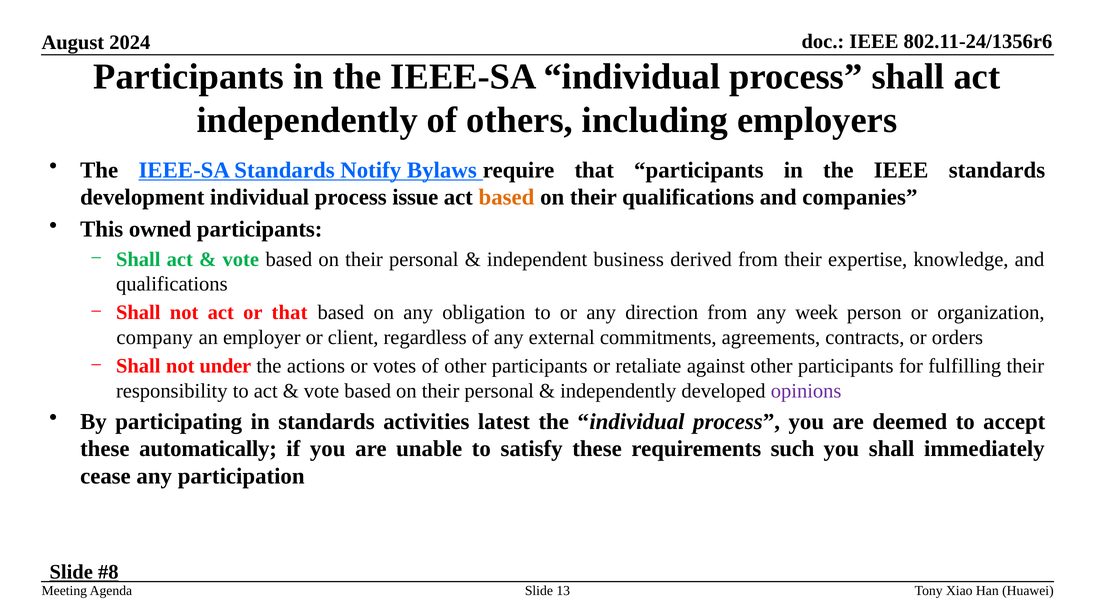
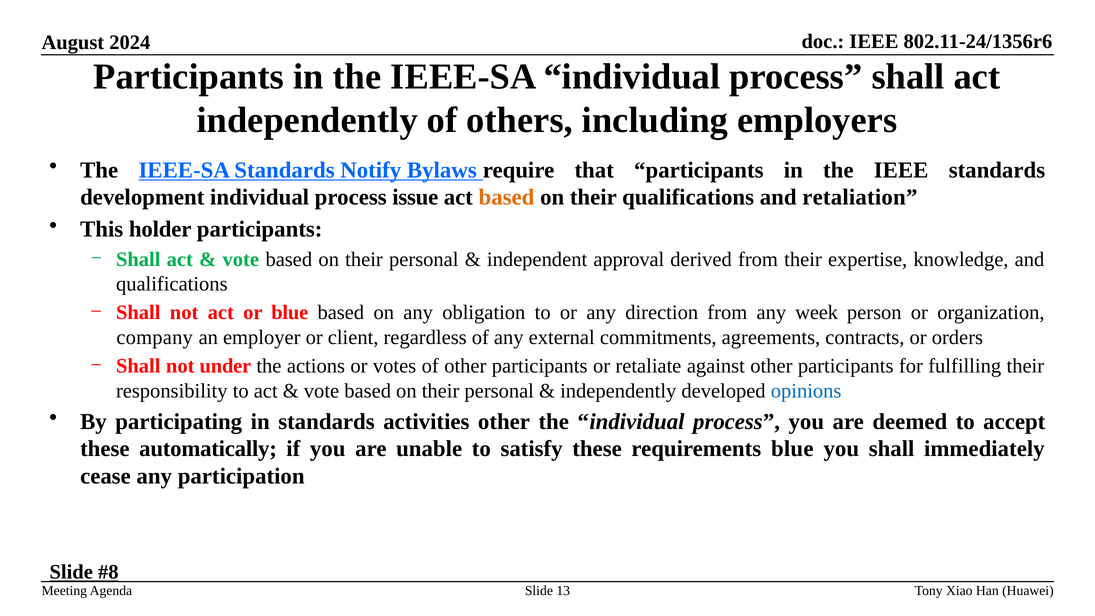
companies: companies -> retaliation (860, 197)
owned: owned -> holder (160, 229)
business: business -> approval (629, 259)
or that: that -> blue (290, 313)
opinions colour: purple -> blue (806, 391)
activities latest: latest -> other (504, 421)
requirements such: such -> blue (792, 449)
